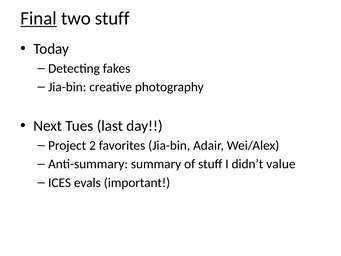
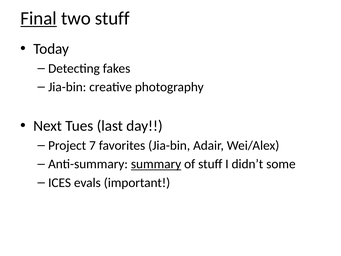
2: 2 -> 7 (92, 145)
summary underline: none -> present (156, 164)
value: value -> some (281, 164)
